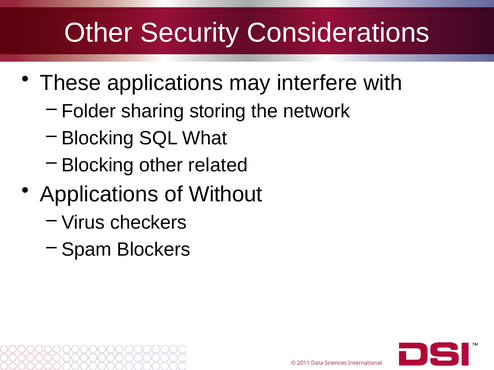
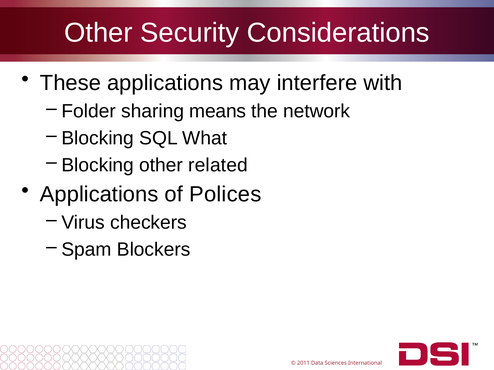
storing: storing -> means (218, 111)
Without: Without -> Polices (225, 195)
